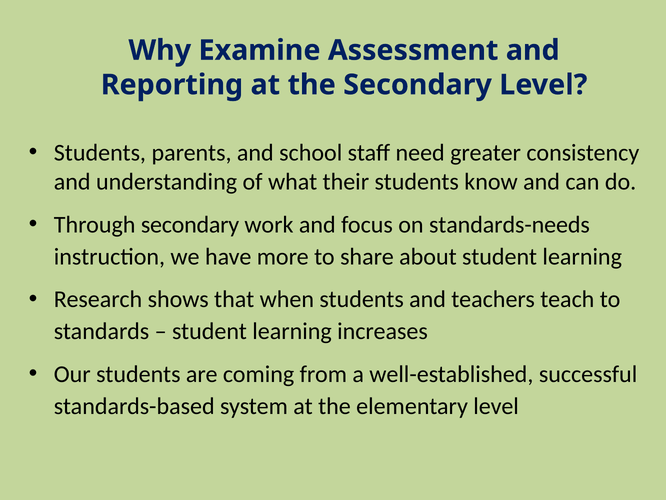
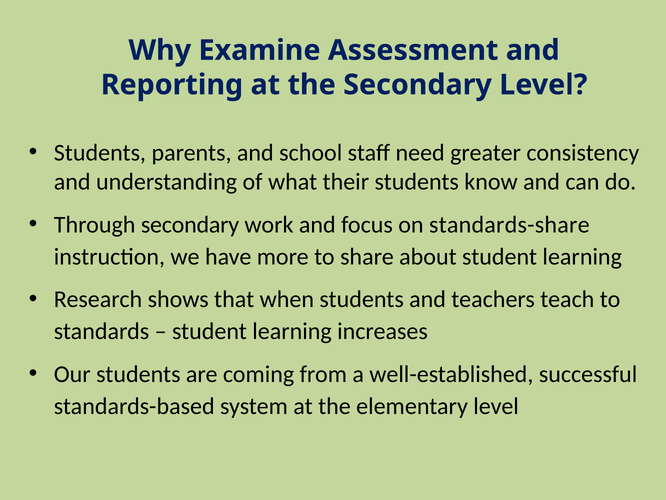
standards-needs: standards-needs -> standards-share (509, 225)
